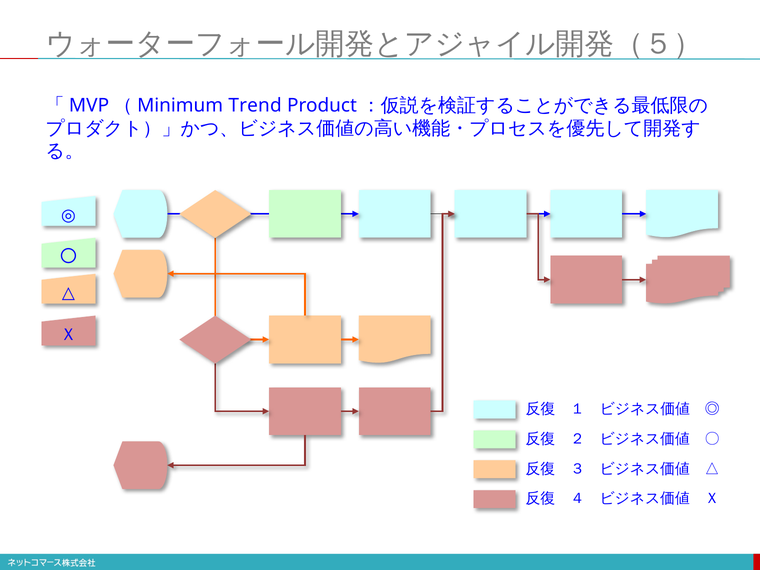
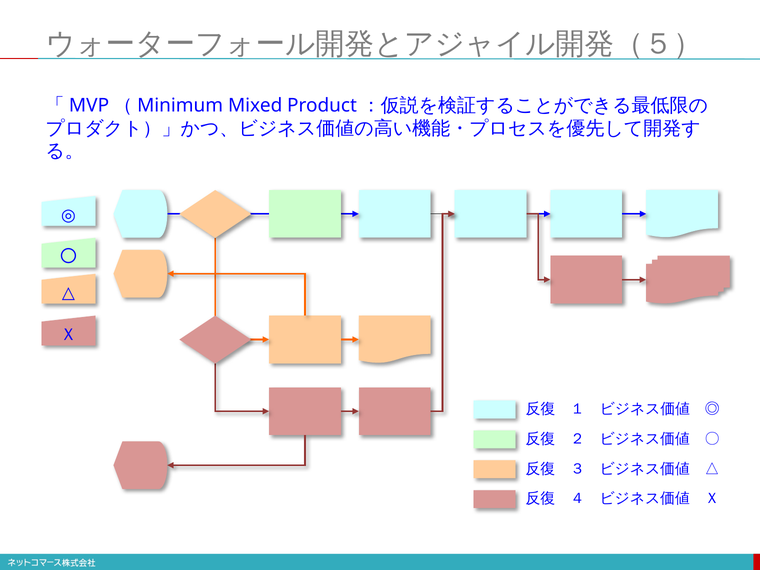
Trend: Trend -> Mixed (255, 105)
